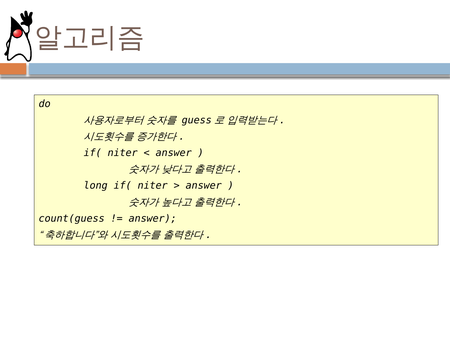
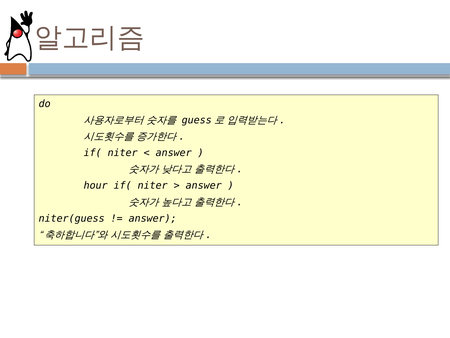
long: long -> hour (96, 185)
count(guess: count(guess -> niter(guess (72, 218)
